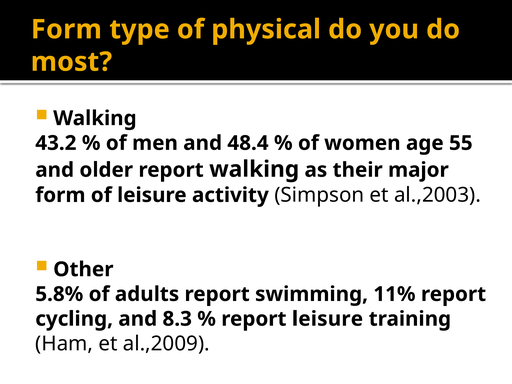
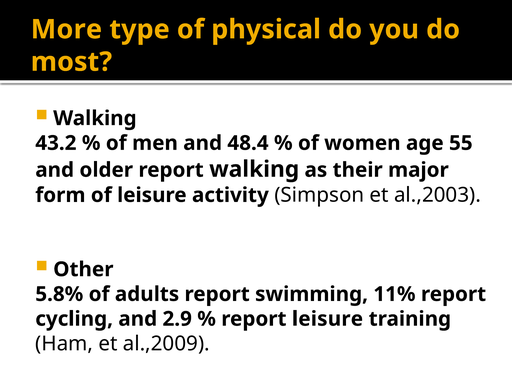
Form: Form -> More (66, 29)
8.3: 8.3 -> 2.9 (177, 319)
